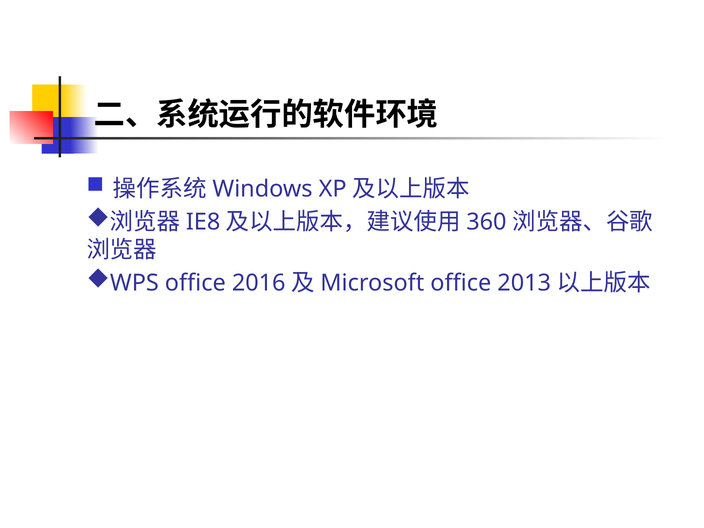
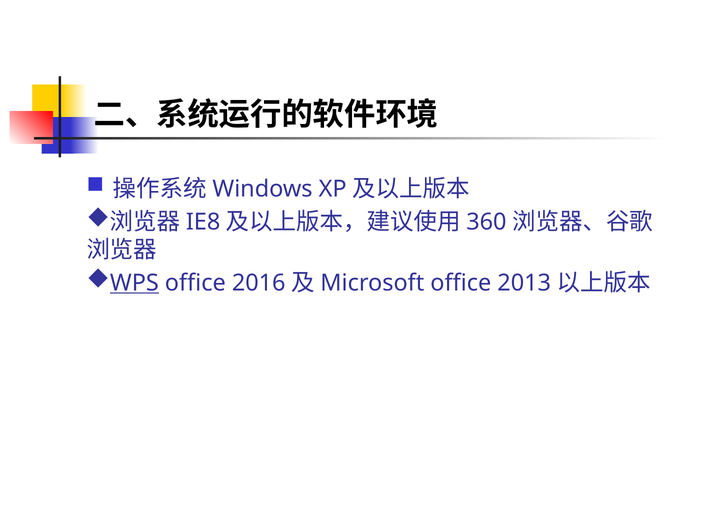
WPS underline: none -> present (134, 283)
